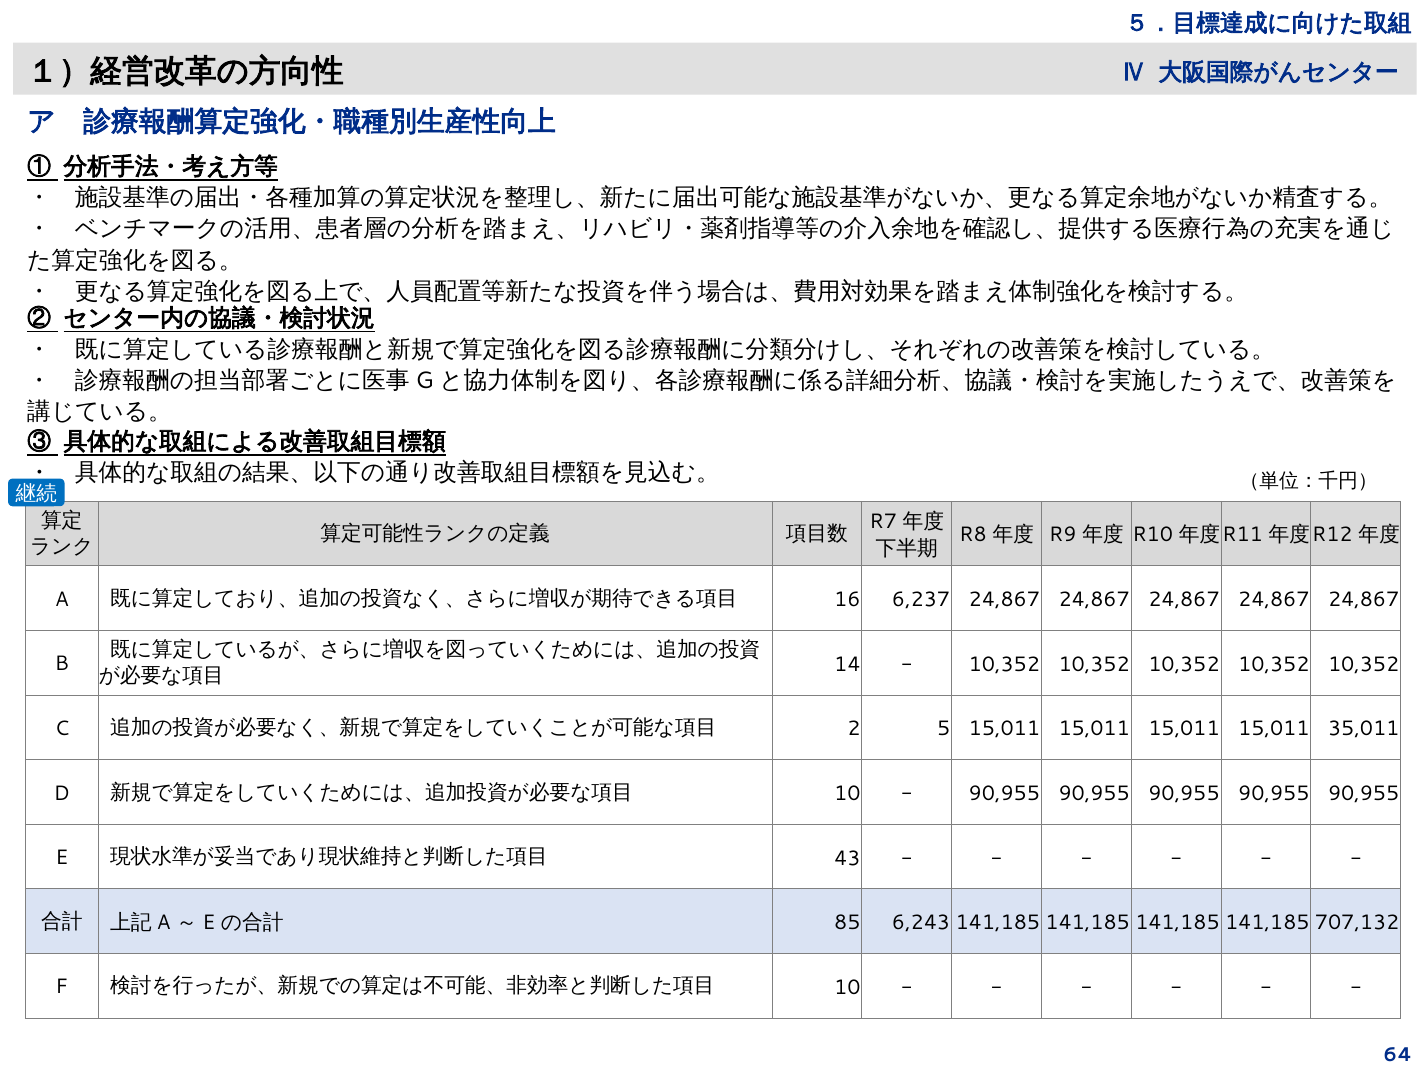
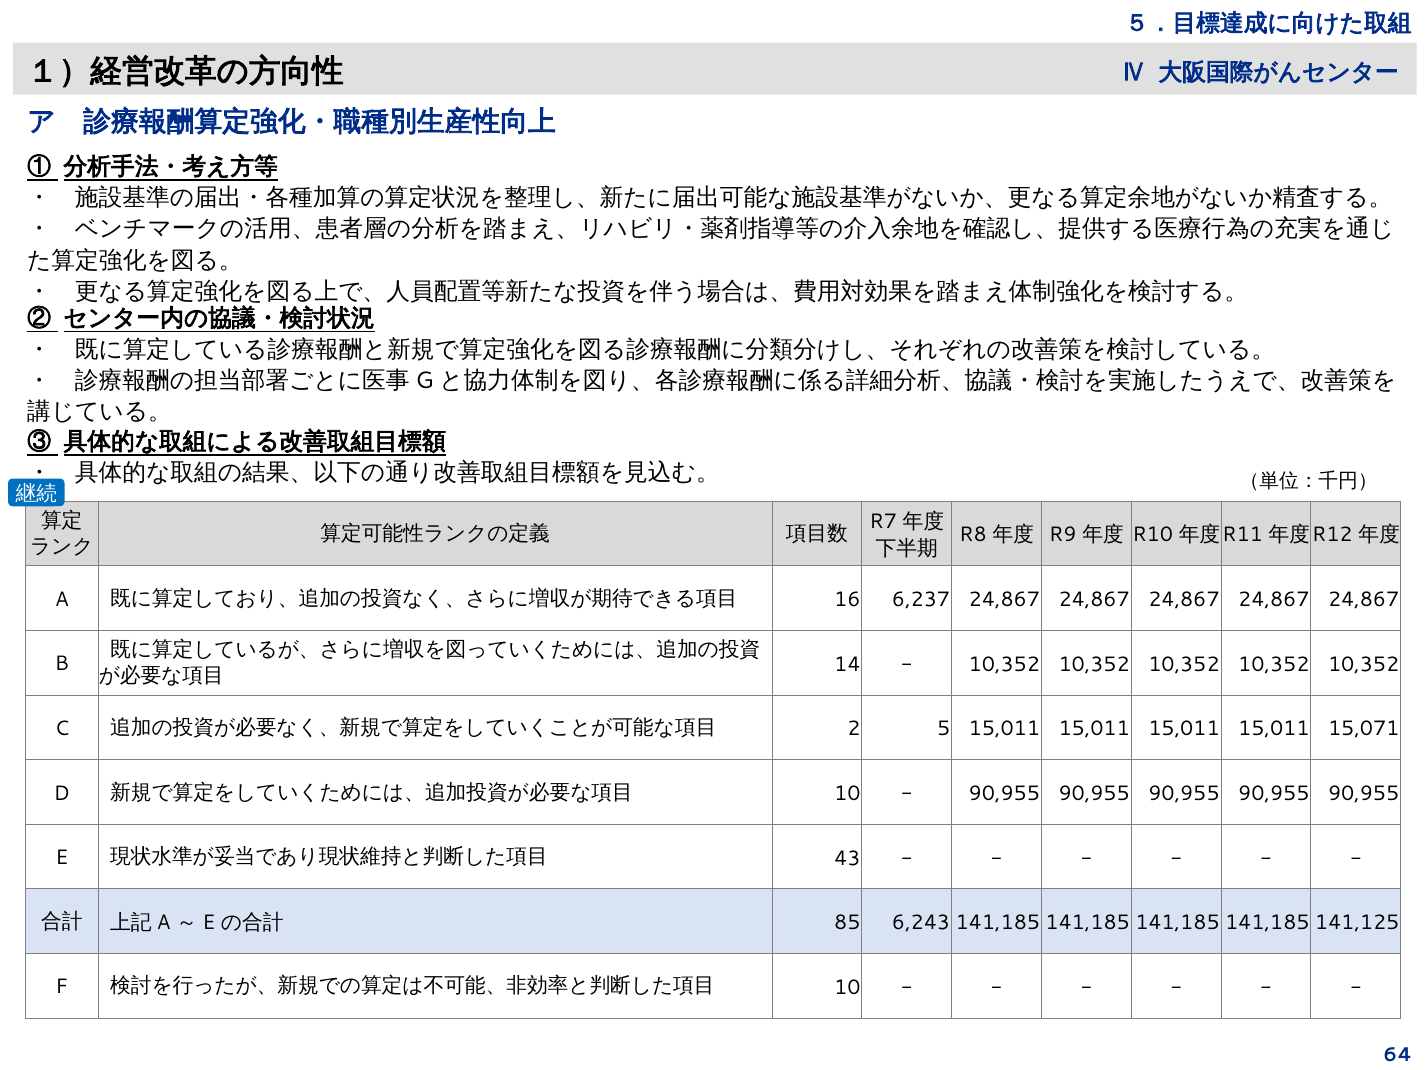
35,011: 35,011 -> 15,071 (1364, 729)
707,132: 707,132 -> 141,125 (1357, 922)
